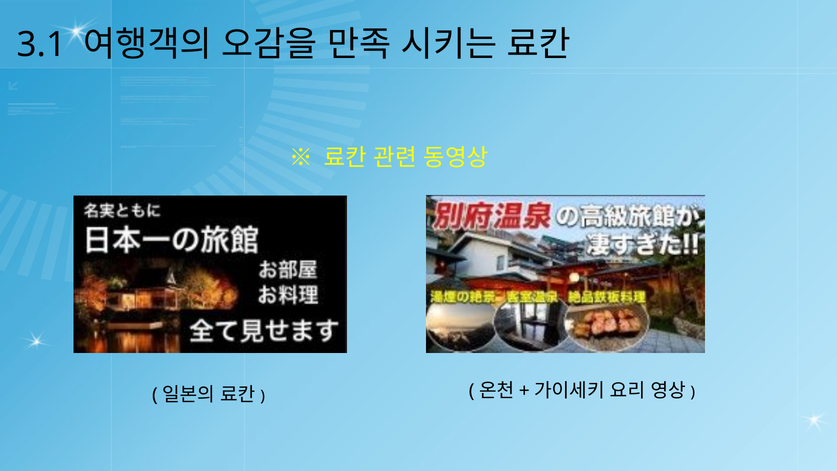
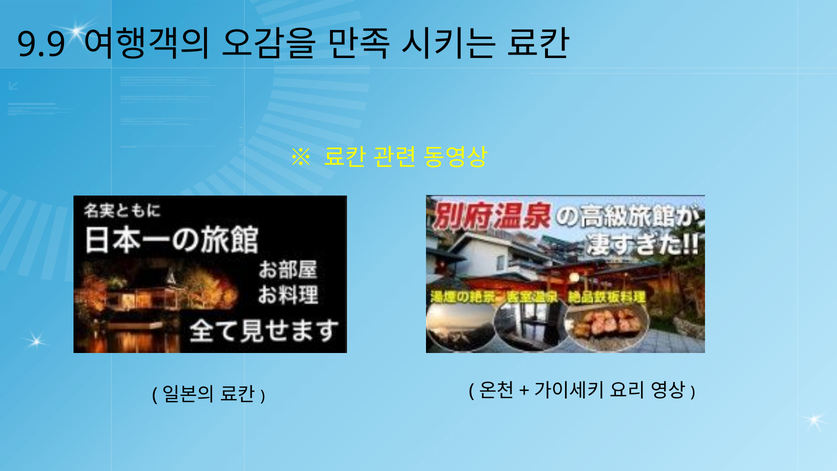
3.1: 3.1 -> 9.9 (42, 45)
